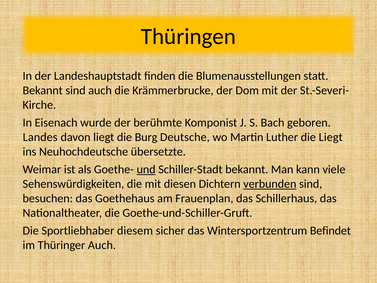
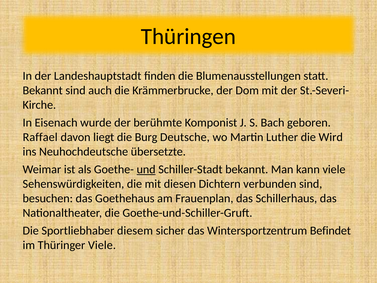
Landes: Landes -> Raffael (40, 137)
die Liegt: Liegt -> Wird (331, 137)
verbunden underline: present -> none (270, 184)
Thüringer Auch: Auch -> Viele (102, 245)
